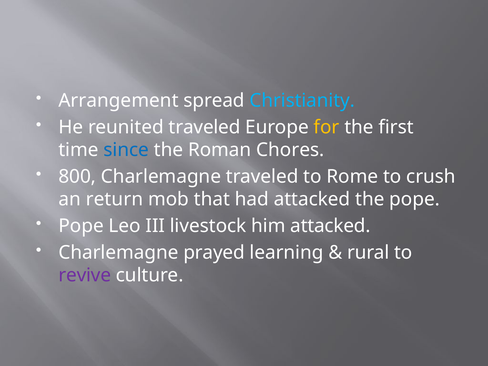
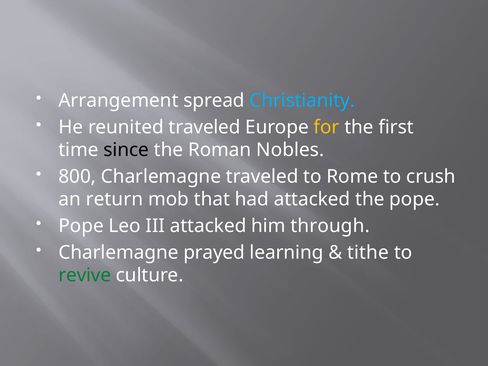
since colour: blue -> black (126, 150)
Chores: Chores -> Nobles (290, 150)
III livestock: livestock -> attacked (208, 226)
him attacked: attacked -> through (330, 226)
rural: rural -> tithe (368, 252)
revive colour: purple -> green (85, 275)
